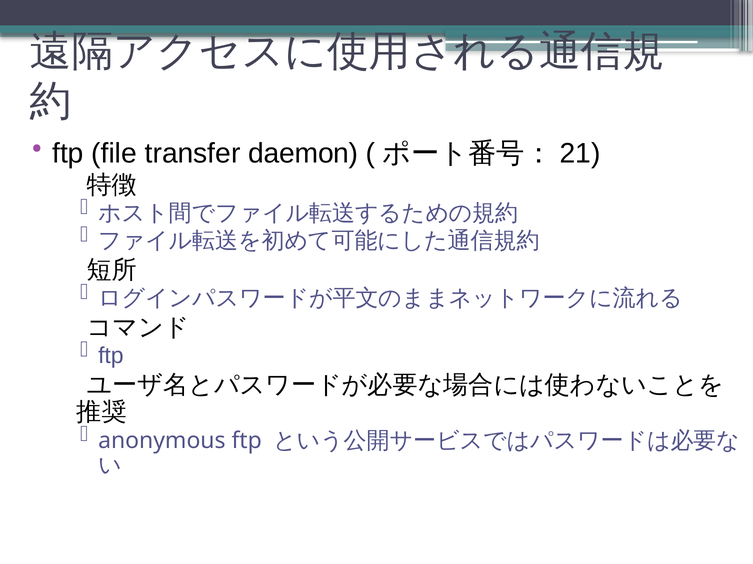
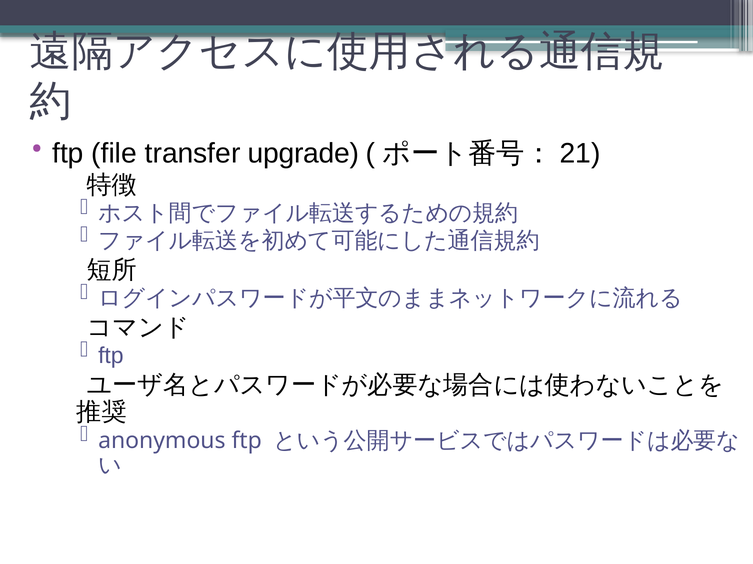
daemon: daemon -> upgrade (303, 154)
